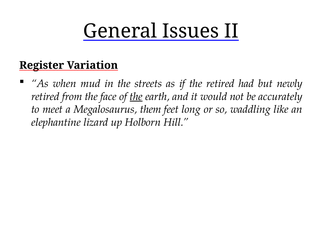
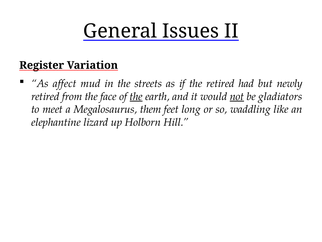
when: when -> affect (65, 83)
not underline: none -> present (237, 96)
accurately: accurately -> gladiators (280, 96)
